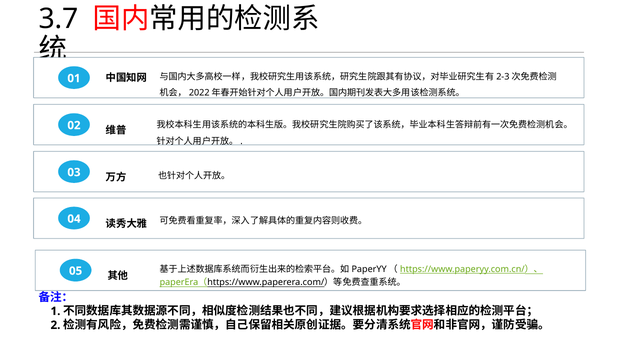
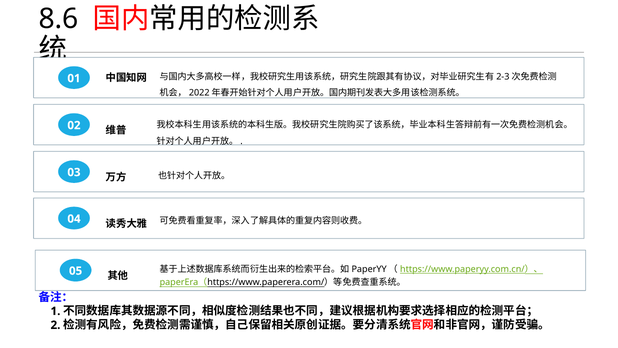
3.7: 3.7 -> 8.6 (59, 19)
